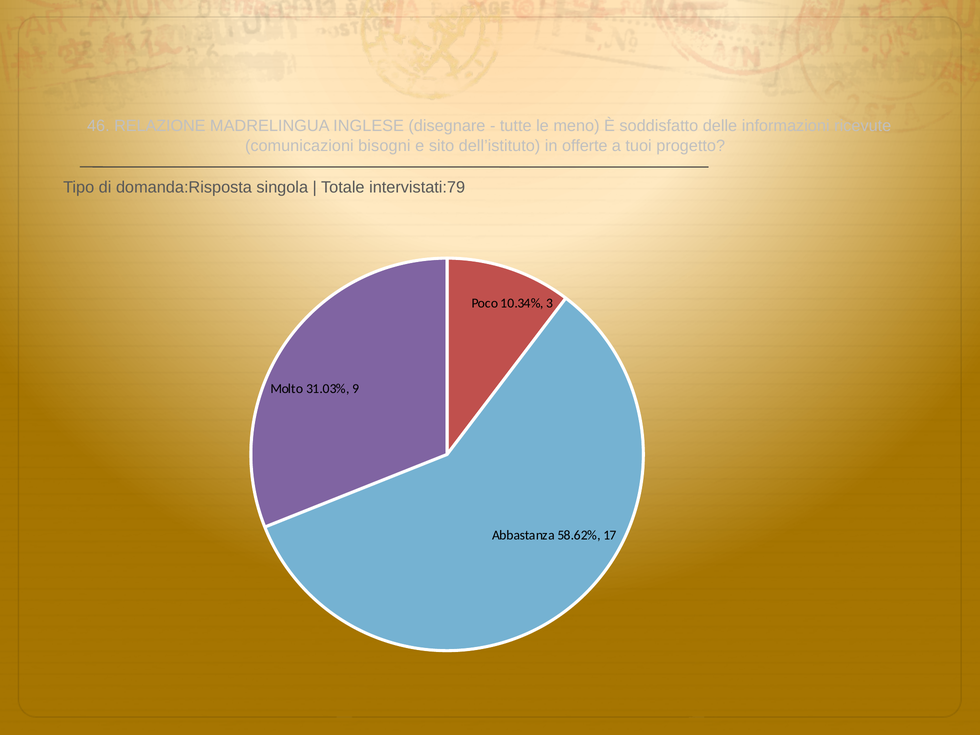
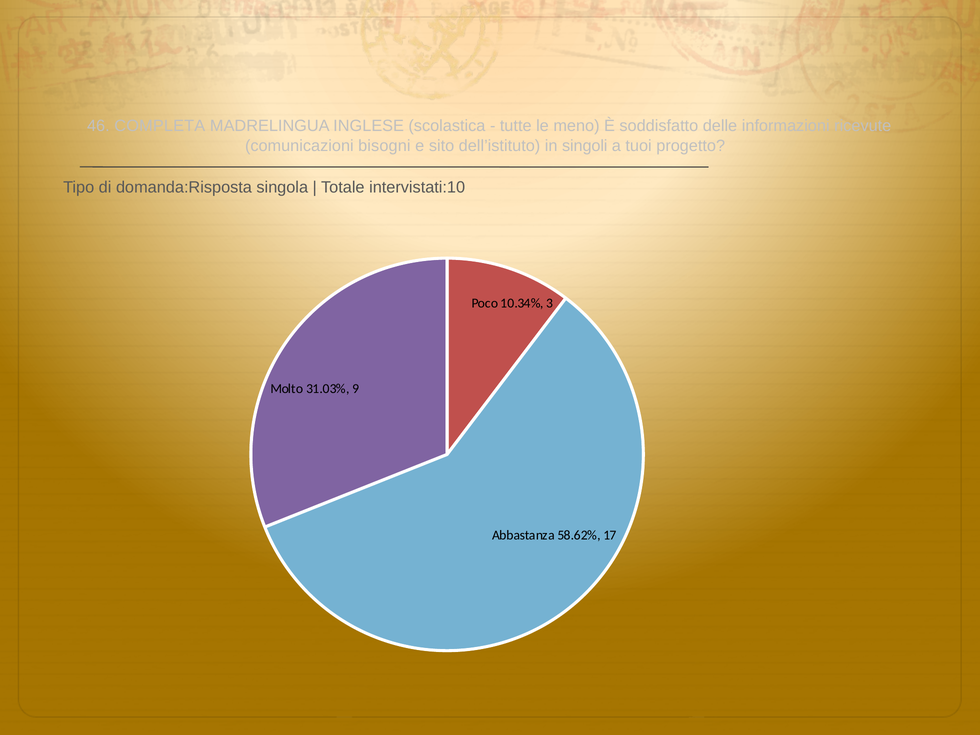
RELAZIONE: RELAZIONE -> COMPLETA (160, 126)
disegnare: disegnare -> scolastica (447, 126)
offerte: offerte -> singoli (585, 146)
intervistati:79: intervistati:79 -> intervistati:10 (417, 187)
